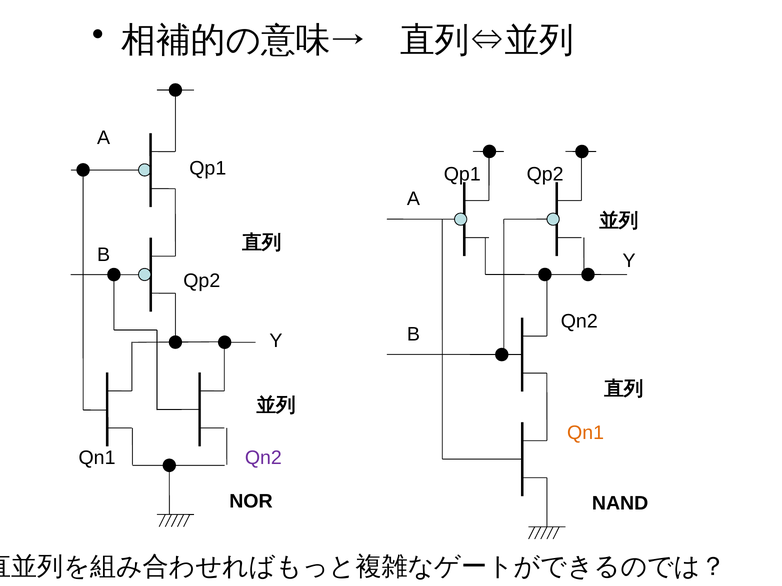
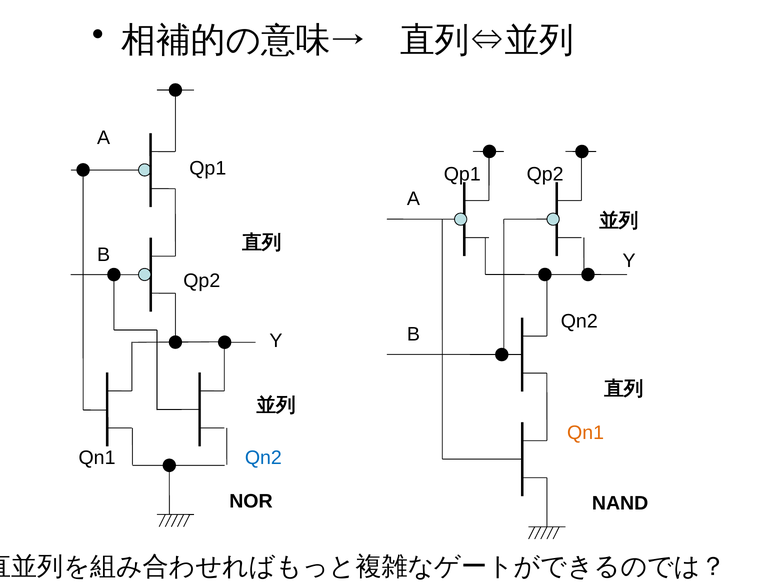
Qn2 colour: purple -> blue (263, 458)
